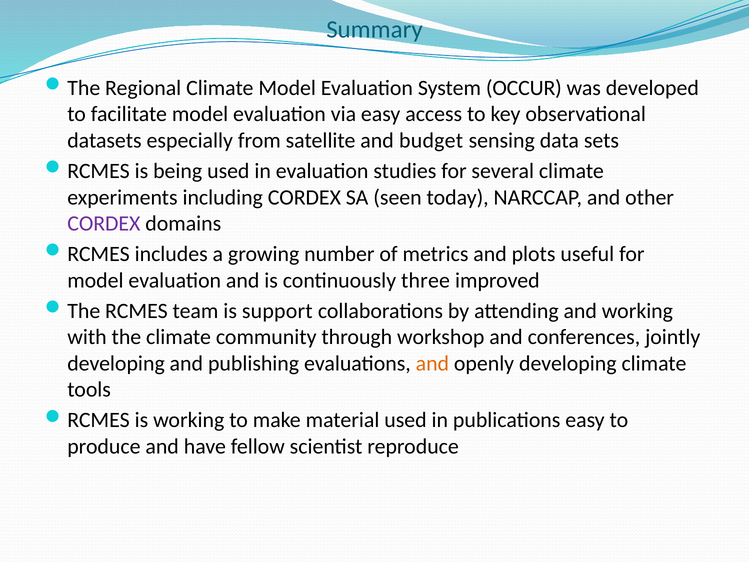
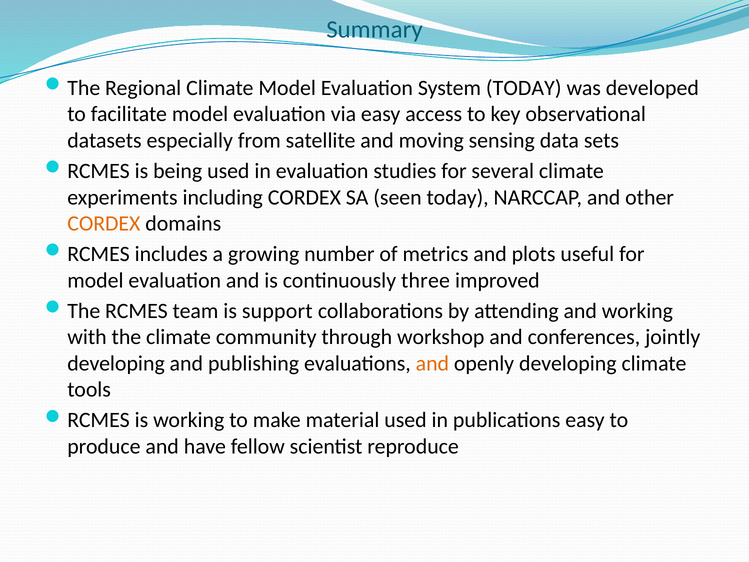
System OCCUR: OCCUR -> TODAY (524, 88)
budget: budget -> moving (431, 140)
CORDEX colour: purple -> orange (104, 223)
